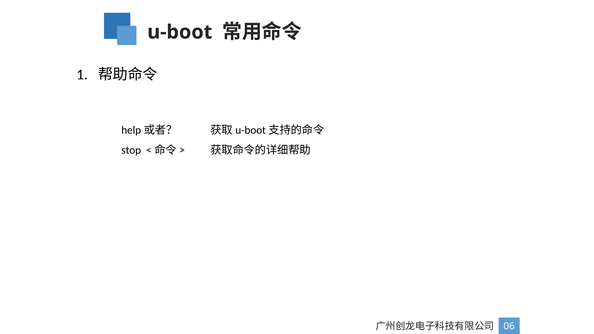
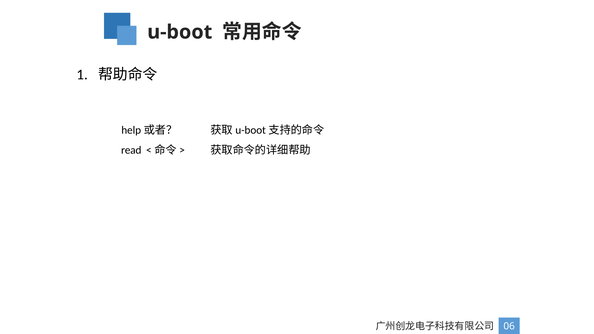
stop: stop -> read (131, 150)
